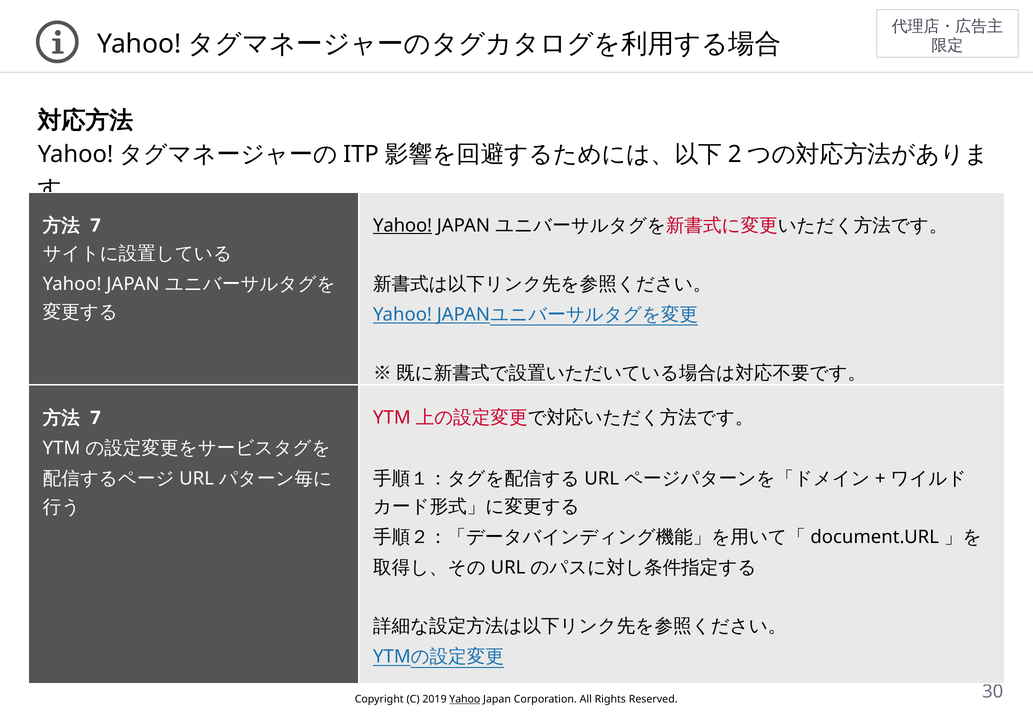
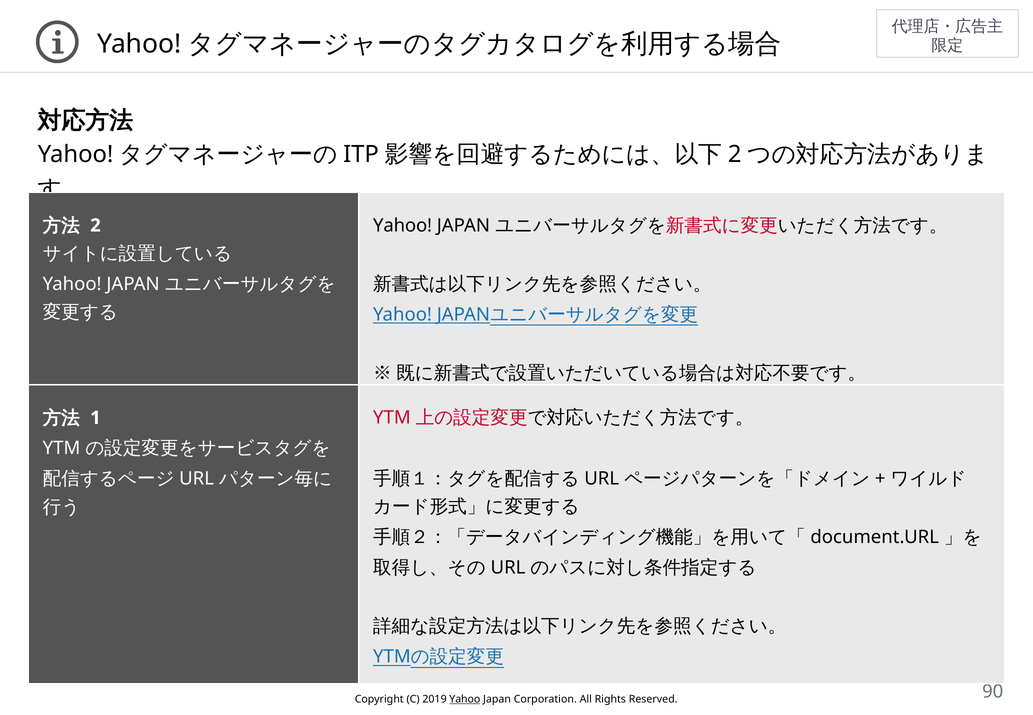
7: 7 -> 2 (95, 226)
Yahoo underline: present -> none (403, 226)
7: 7 -> 1 (95, 418)
30: 30 -> 90 (993, 692)
